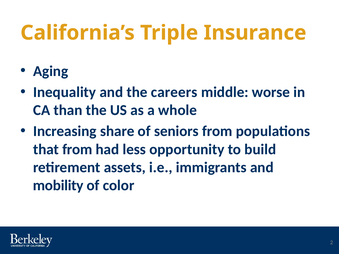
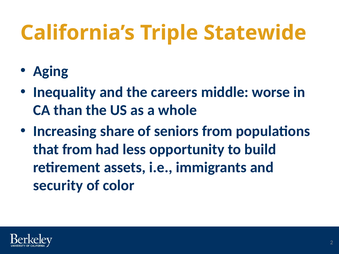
Insurance: Insurance -> Statewide (255, 33)
mobility: mobility -> security (58, 186)
